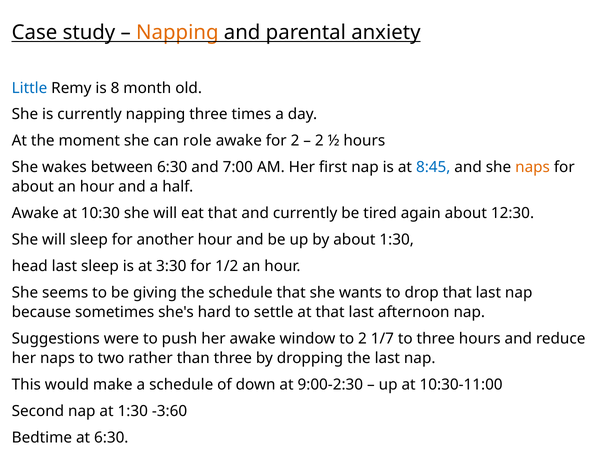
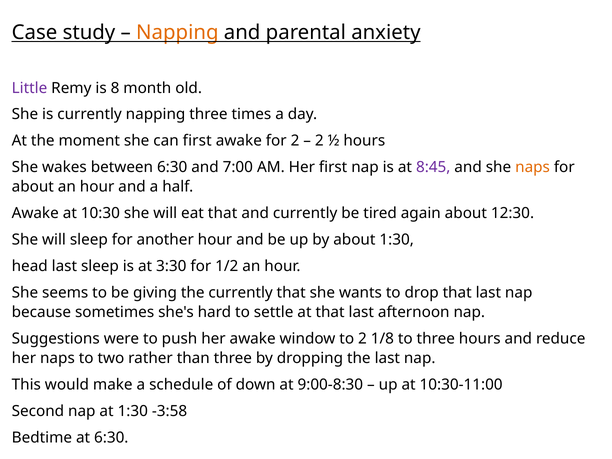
Little colour: blue -> purple (30, 88)
can role: role -> first (197, 141)
8:45 colour: blue -> purple (433, 167)
the schedule: schedule -> currently (241, 293)
1/7: 1/7 -> 1/8 (382, 339)
9:00-2:30: 9:00-2:30 -> 9:00-8:30 (330, 385)
-3:60: -3:60 -> -3:58 (170, 411)
